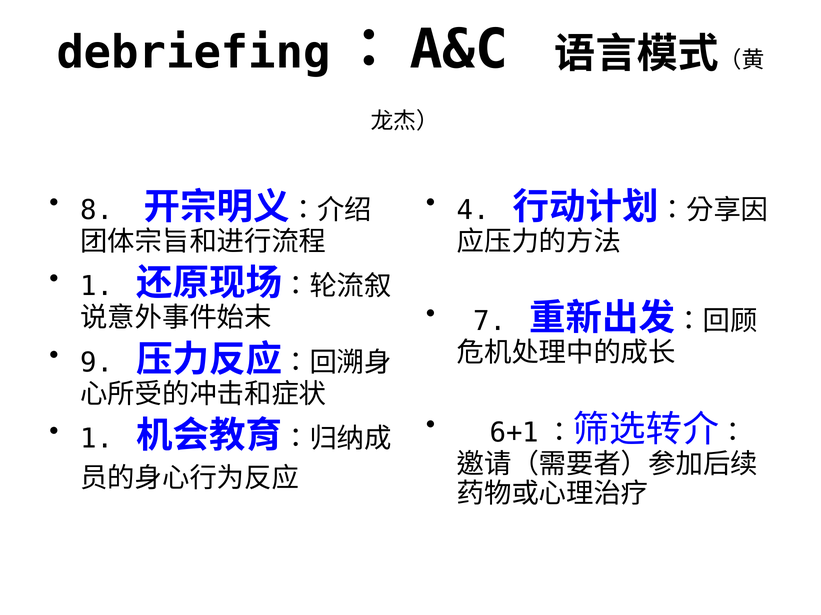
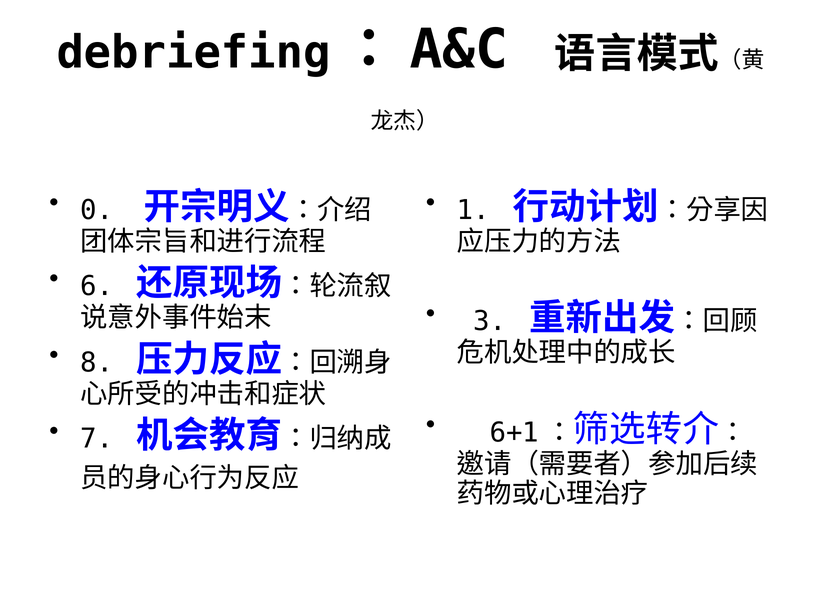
8: 8 -> 0 (97, 210)
4: 4 -> 1 (473, 210)
1: 1 -> 6 (97, 287)
7: 7 -> 3 (490, 322)
9: 9 -> 8 (97, 363)
1: 1 -> 7 (97, 439)
